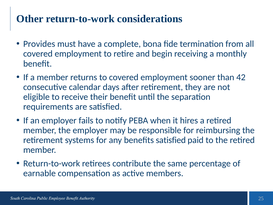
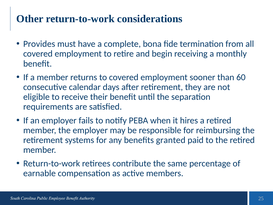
42: 42 -> 60 (241, 77)
benefits satisfied: satisfied -> granted (171, 140)
